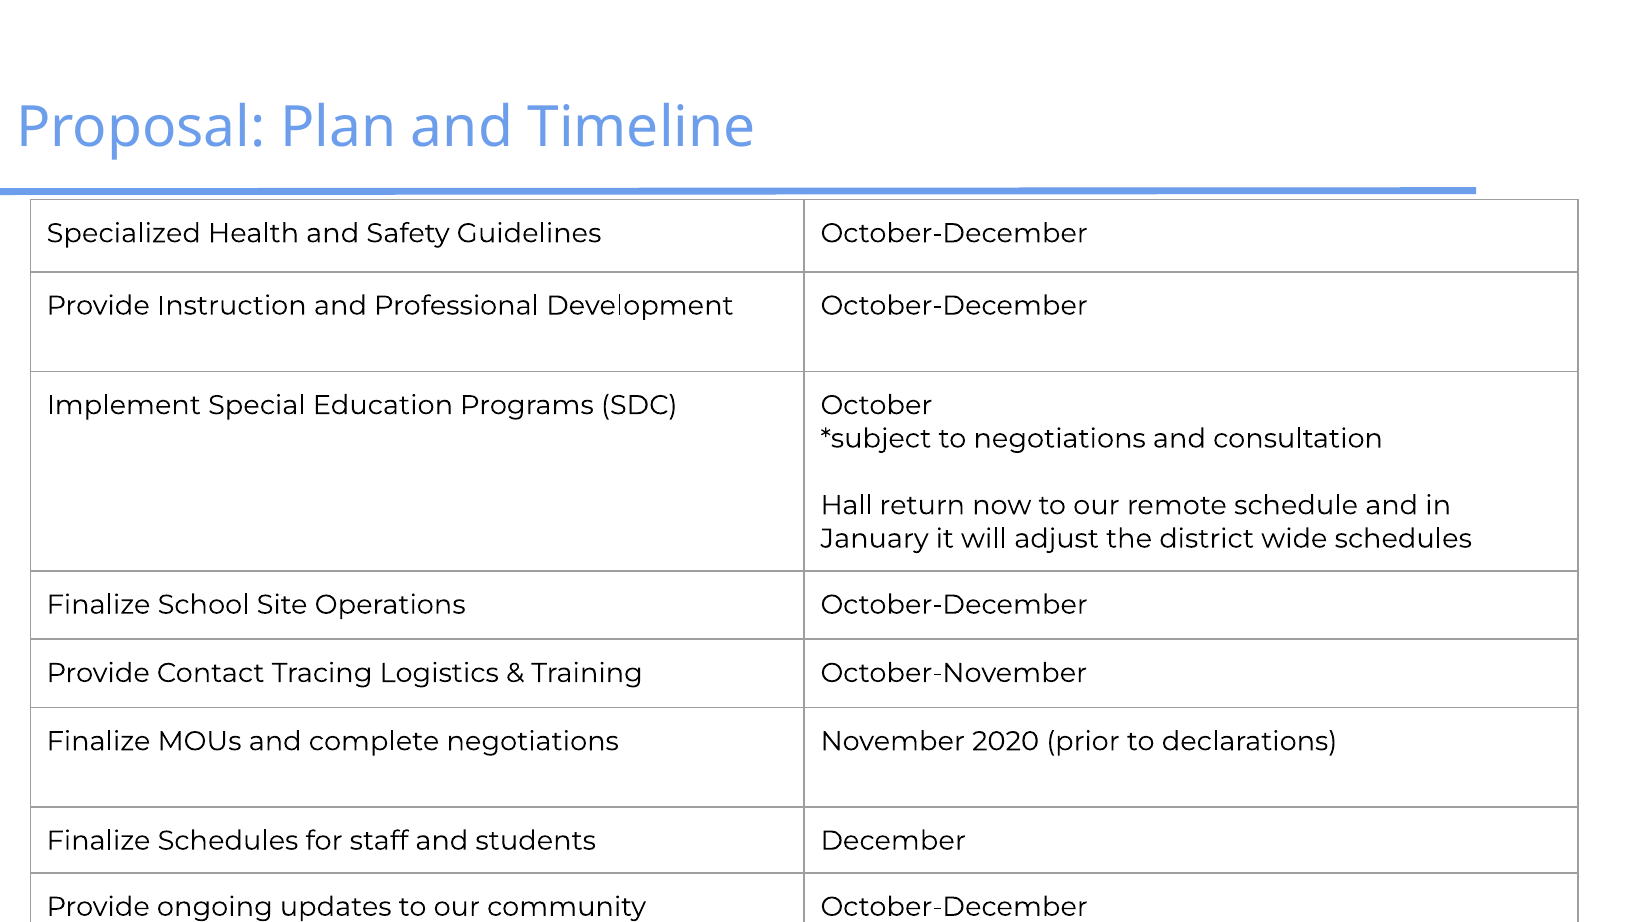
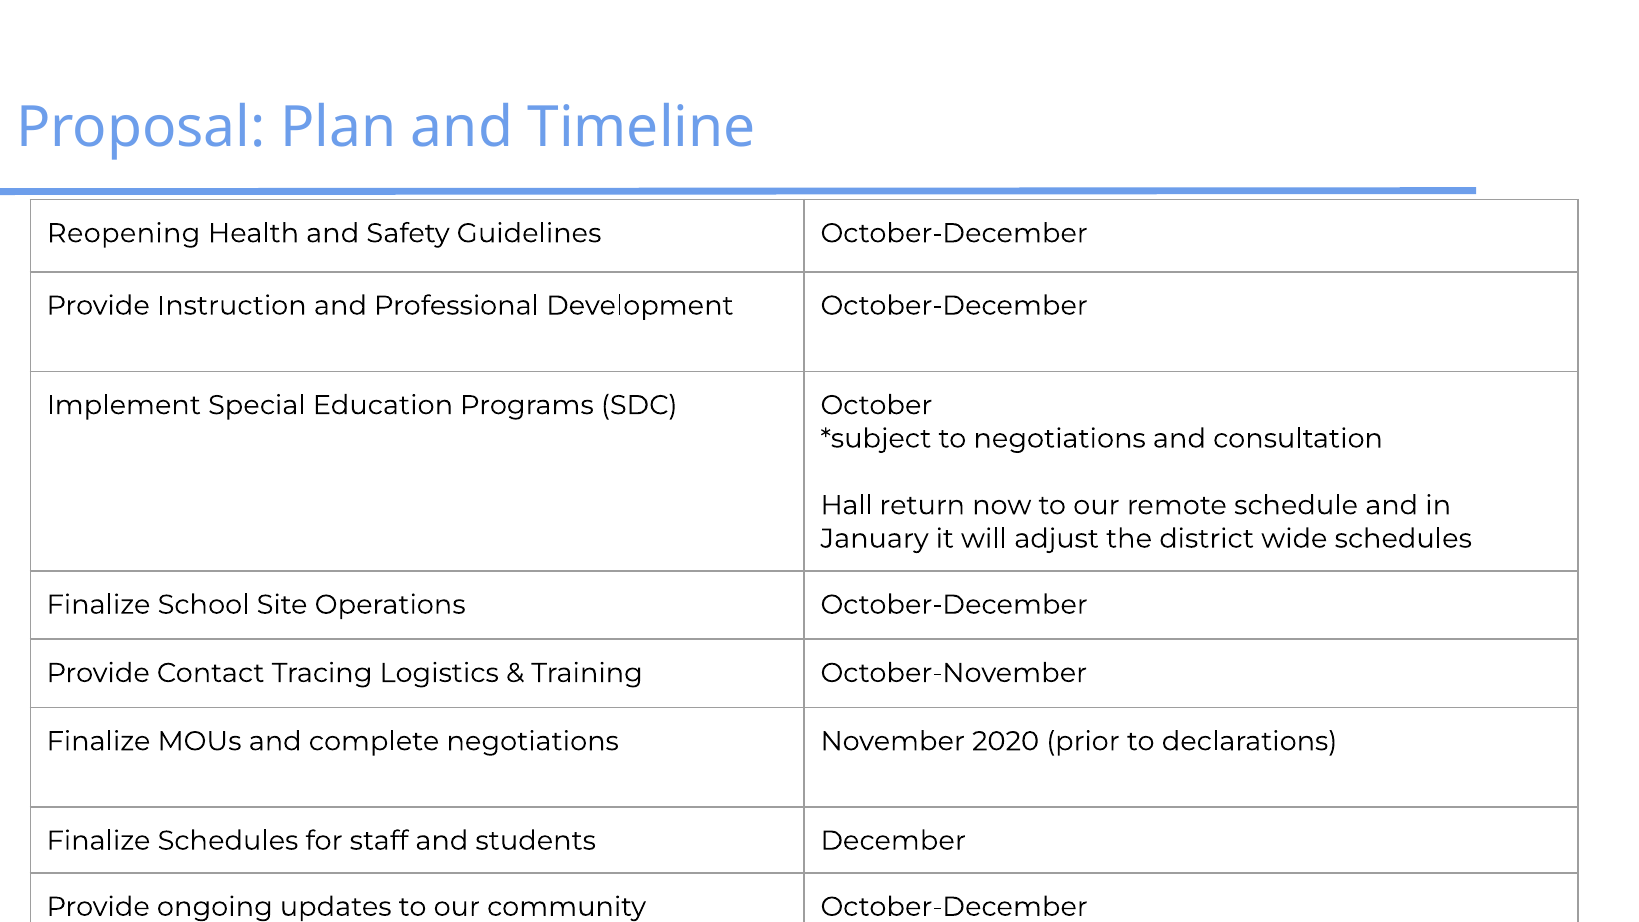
Specialized: Specialized -> Reopening (124, 233)
